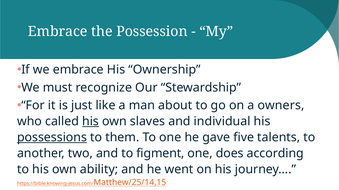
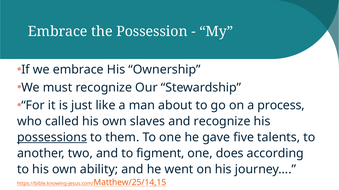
owners: owners -> process (281, 106)
his underline: present -> none (91, 122)
and individual: individual -> recognize (222, 122)
